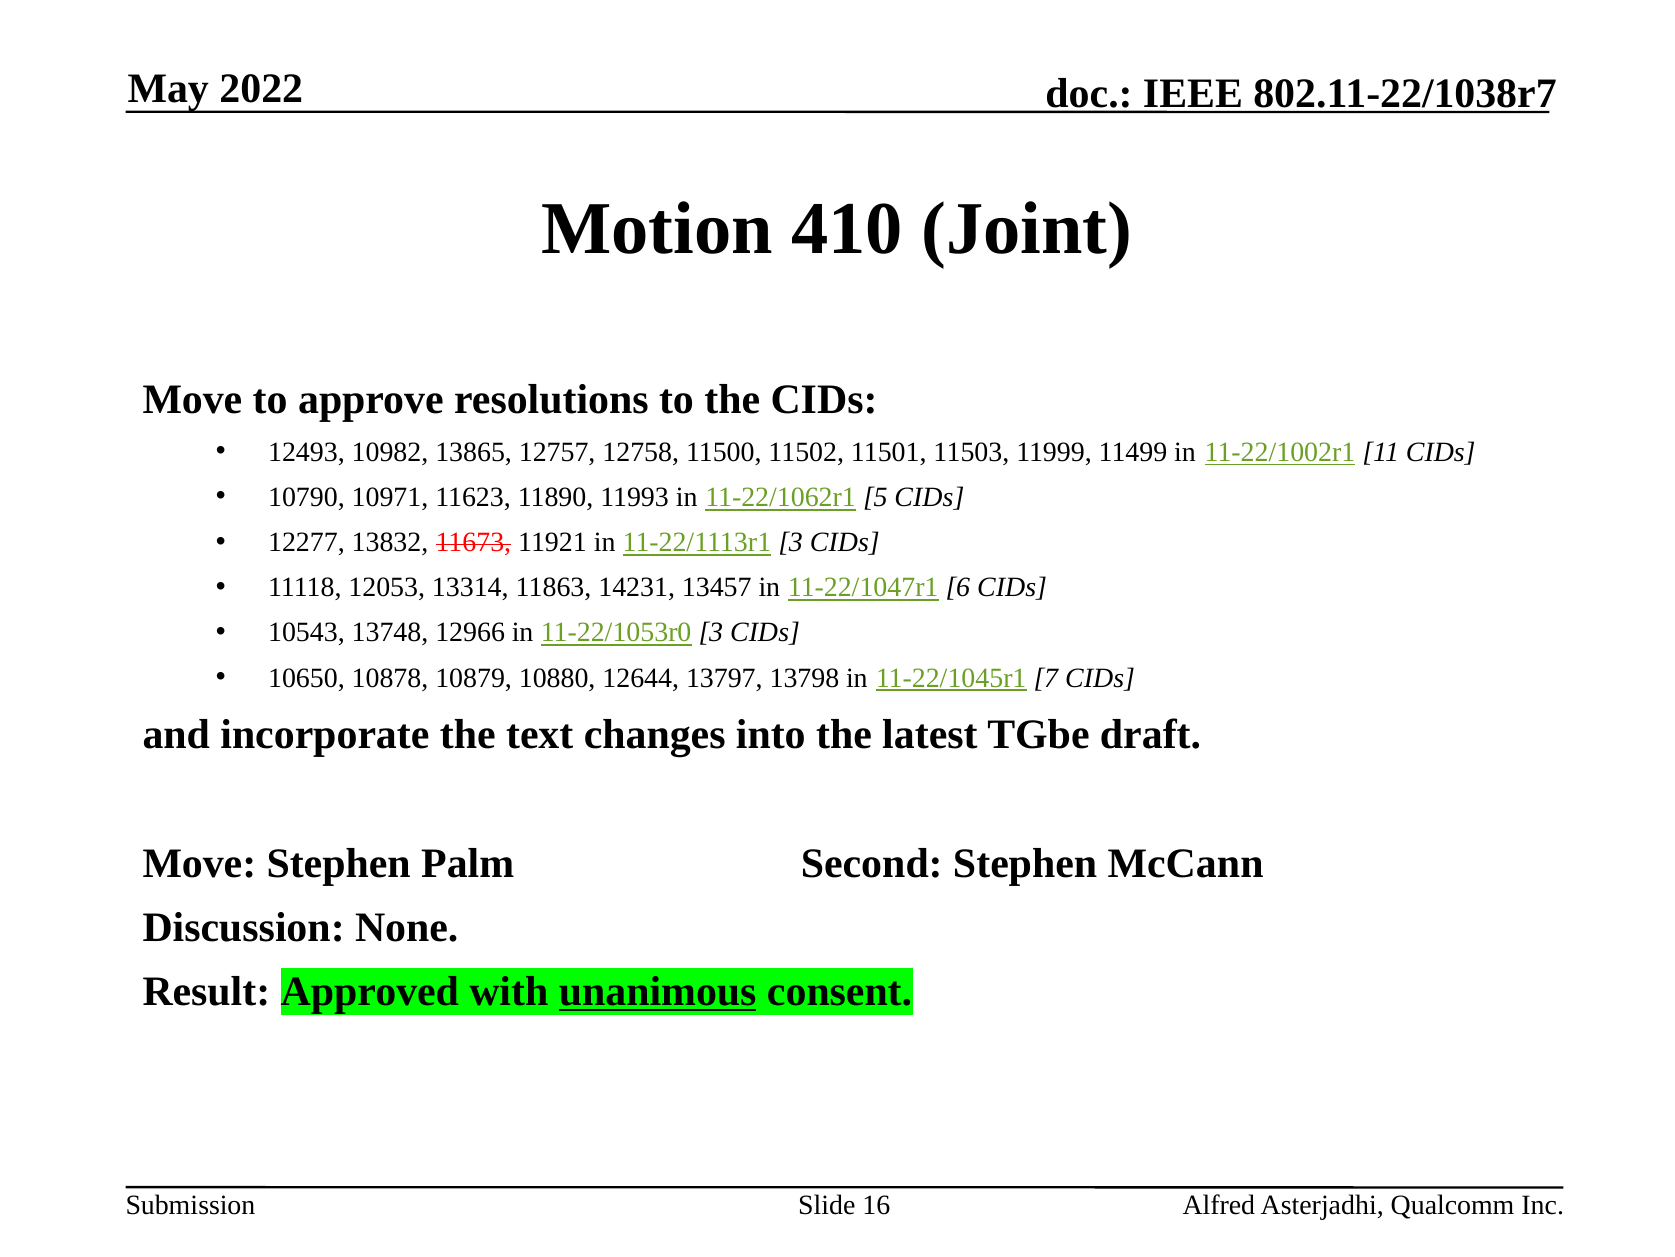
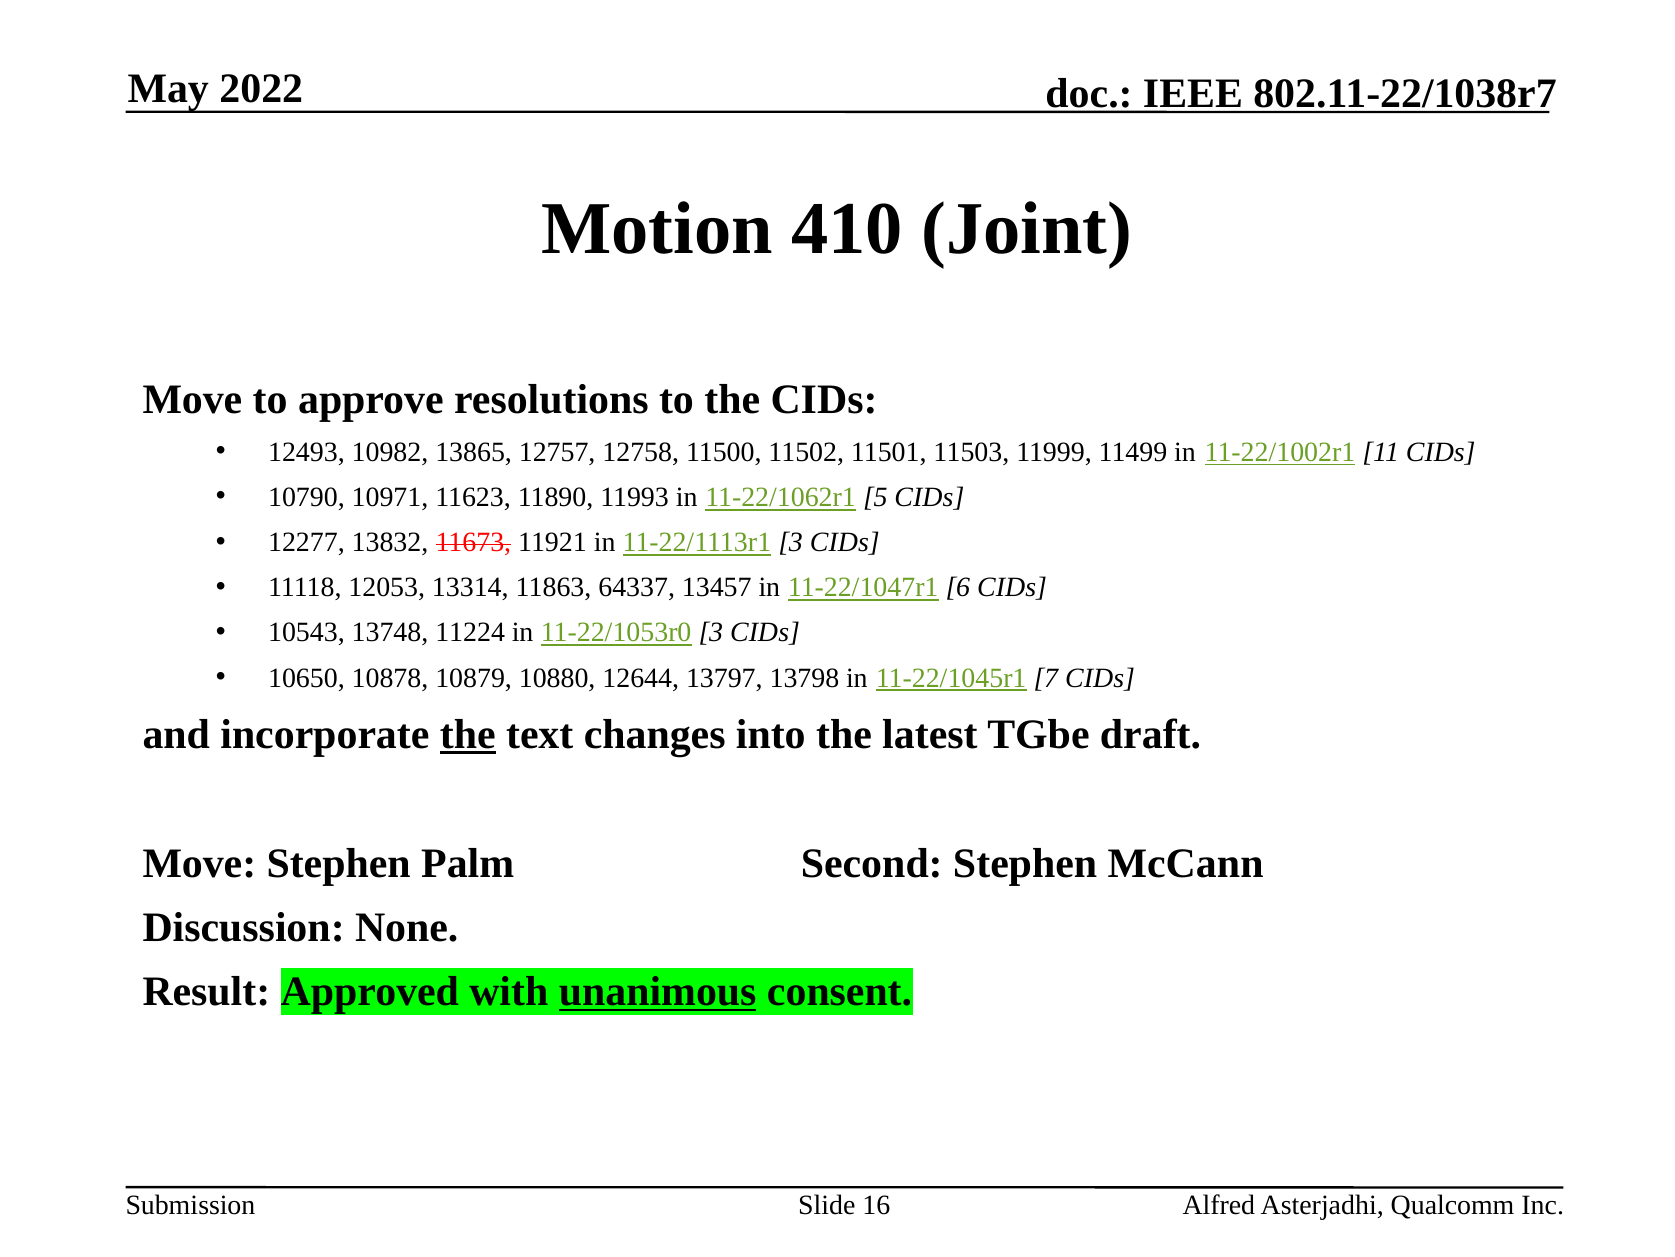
14231: 14231 -> 64337 (637, 587)
12966: 12966 -> 11224 (470, 632)
the underline: none -> present (468, 734)
